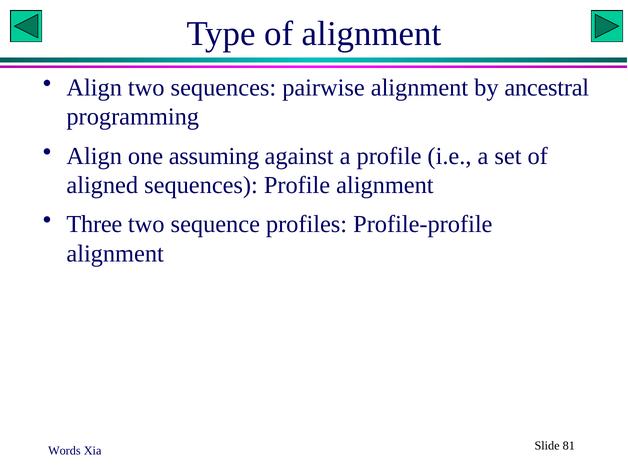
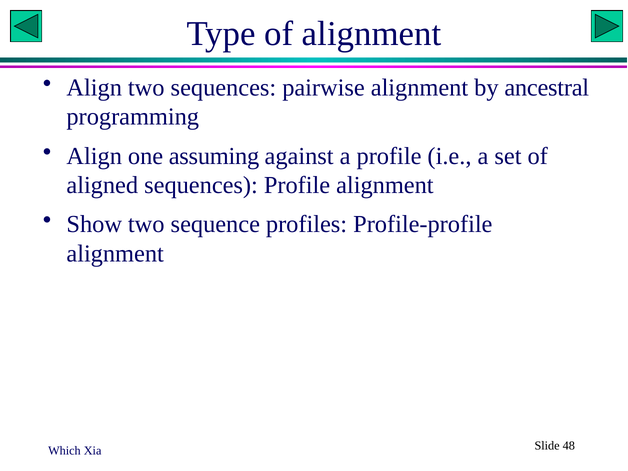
Three: Three -> Show (94, 224)
Words: Words -> Which (64, 451)
81: 81 -> 48 (569, 446)
